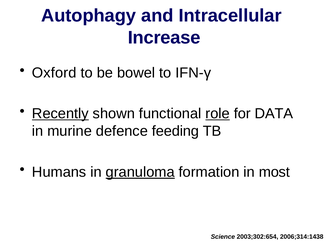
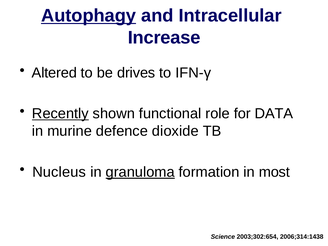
Autophagy underline: none -> present (89, 16)
Oxford: Oxford -> Altered (54, 73)
bowel: bowel -> drives (136, 73)
role underline: present -> none (218, 114)
feeding: feeding -> dioxide (175, 131)
Humans: Humans -> Nucleus (59, 172)
